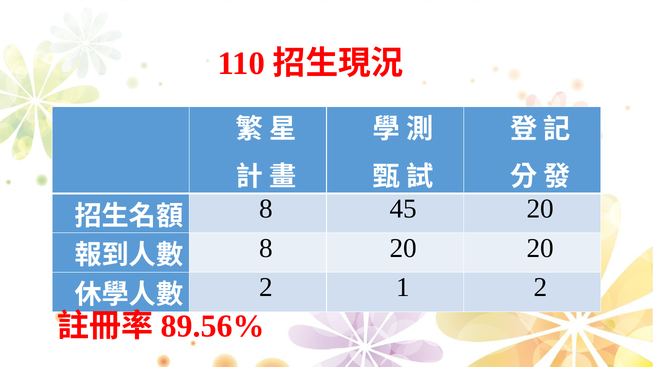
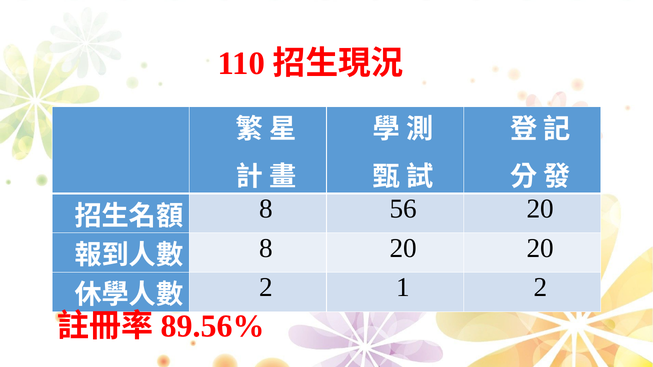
45: 45 -> 56 (403, 209)
